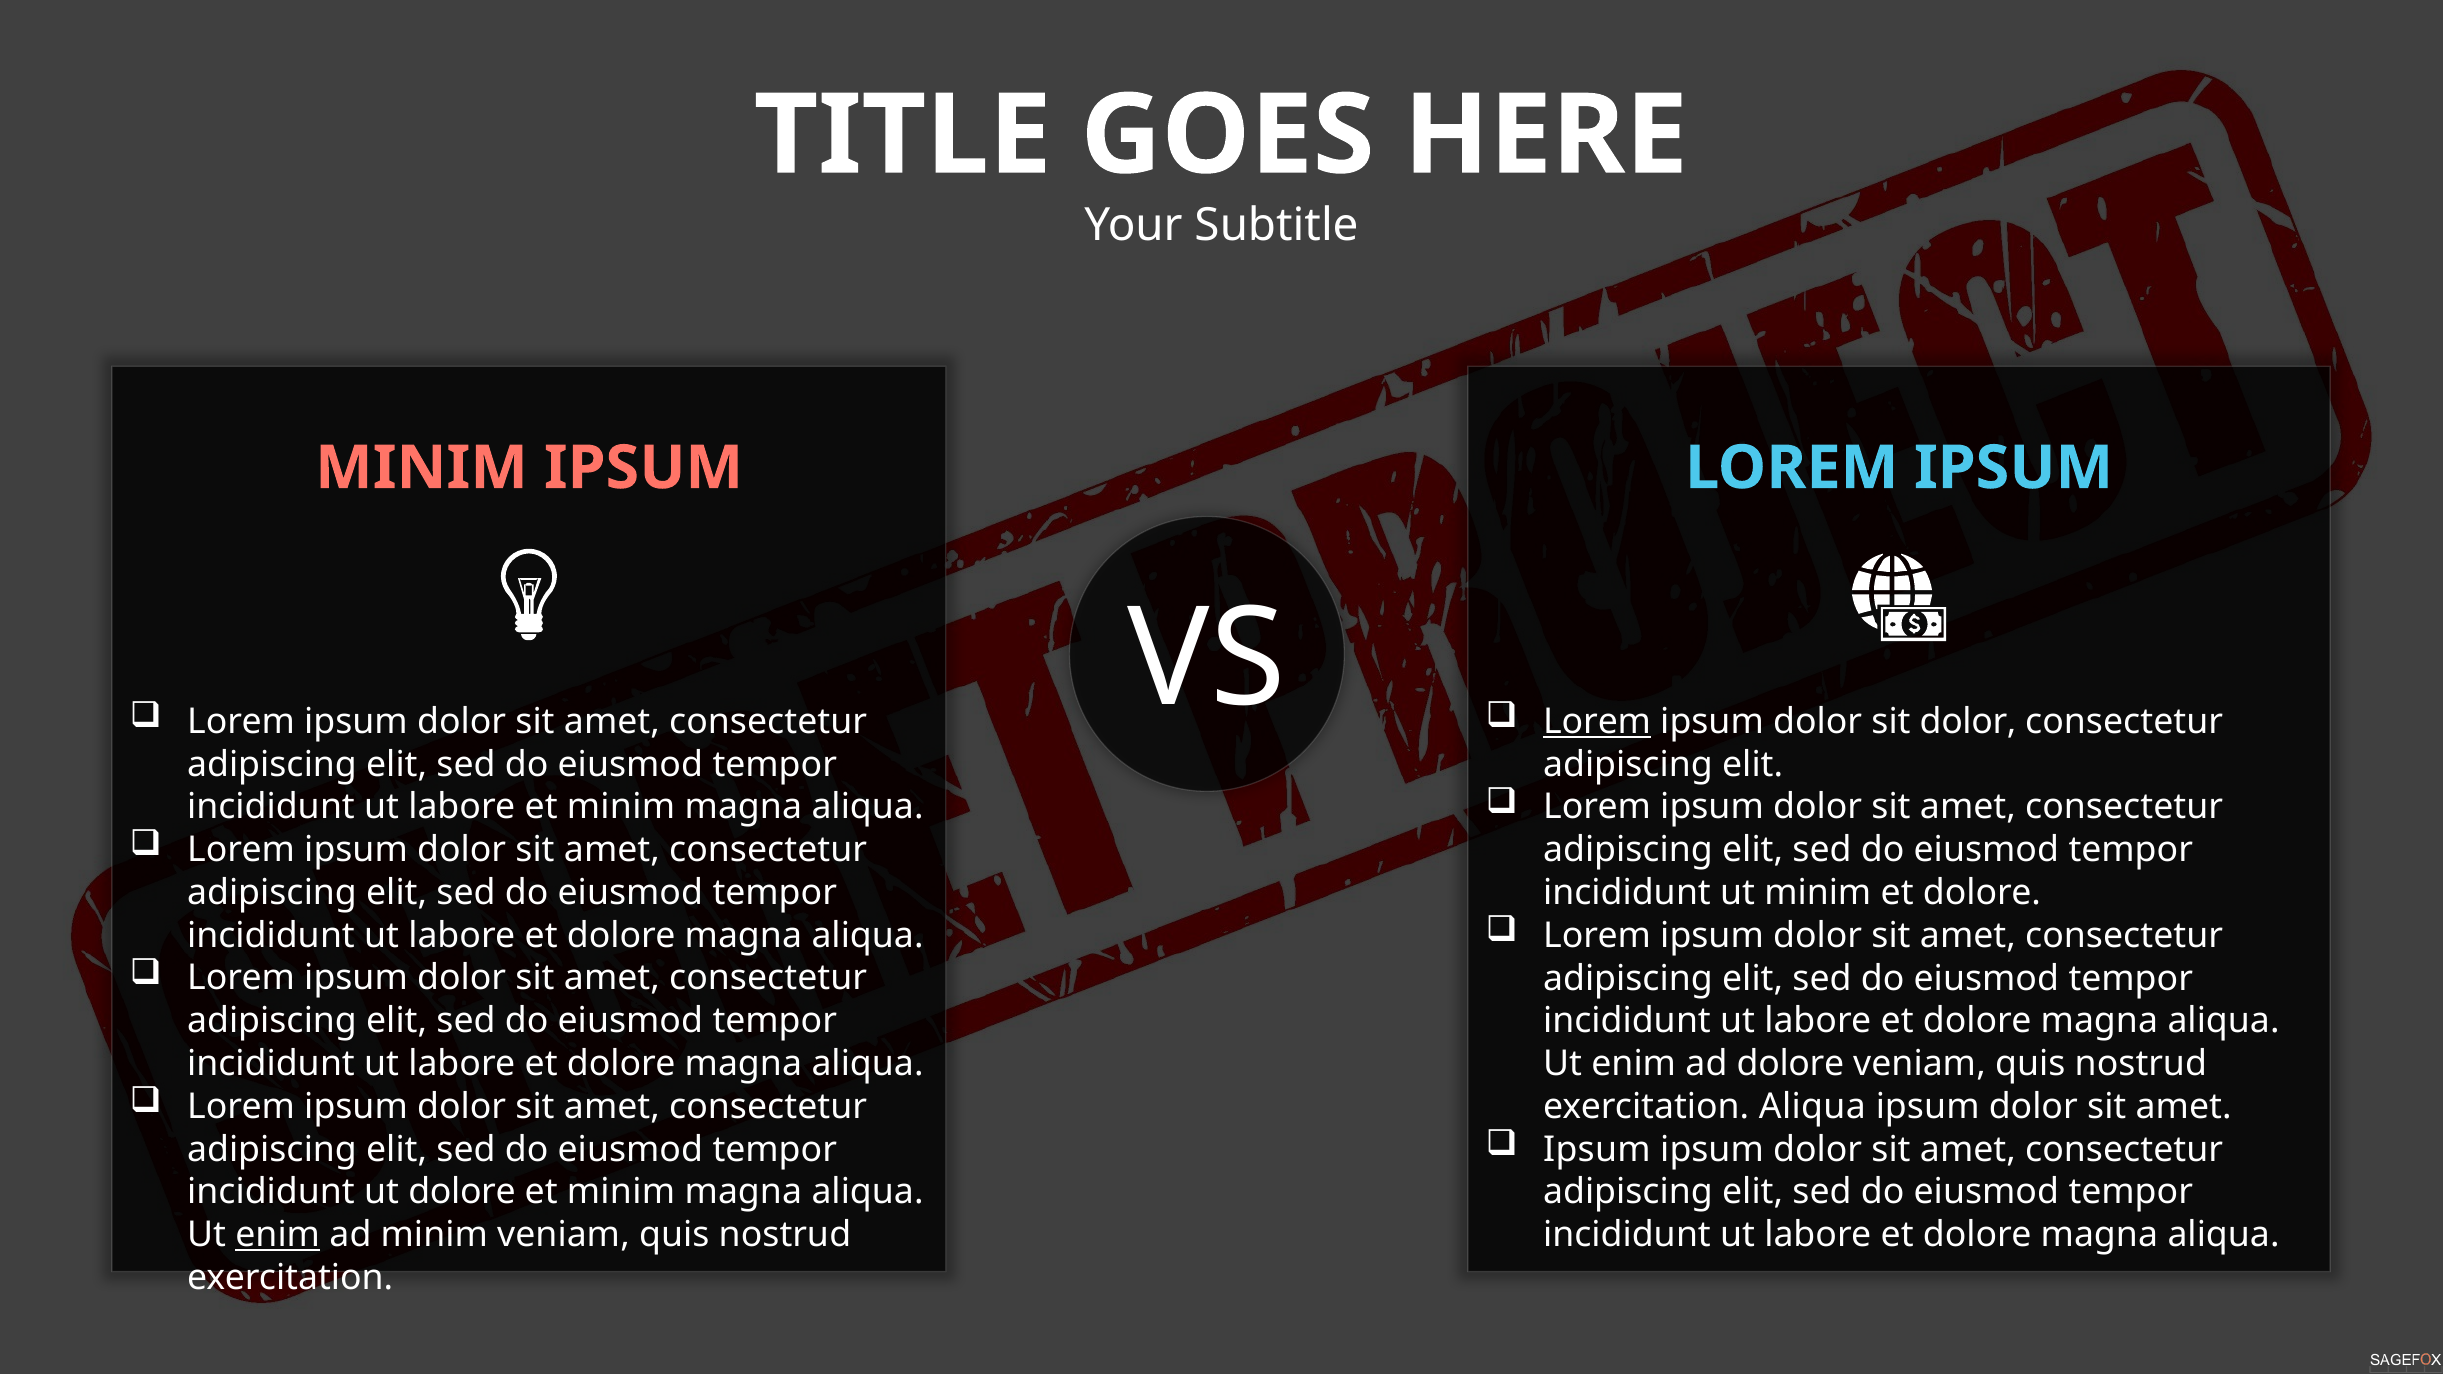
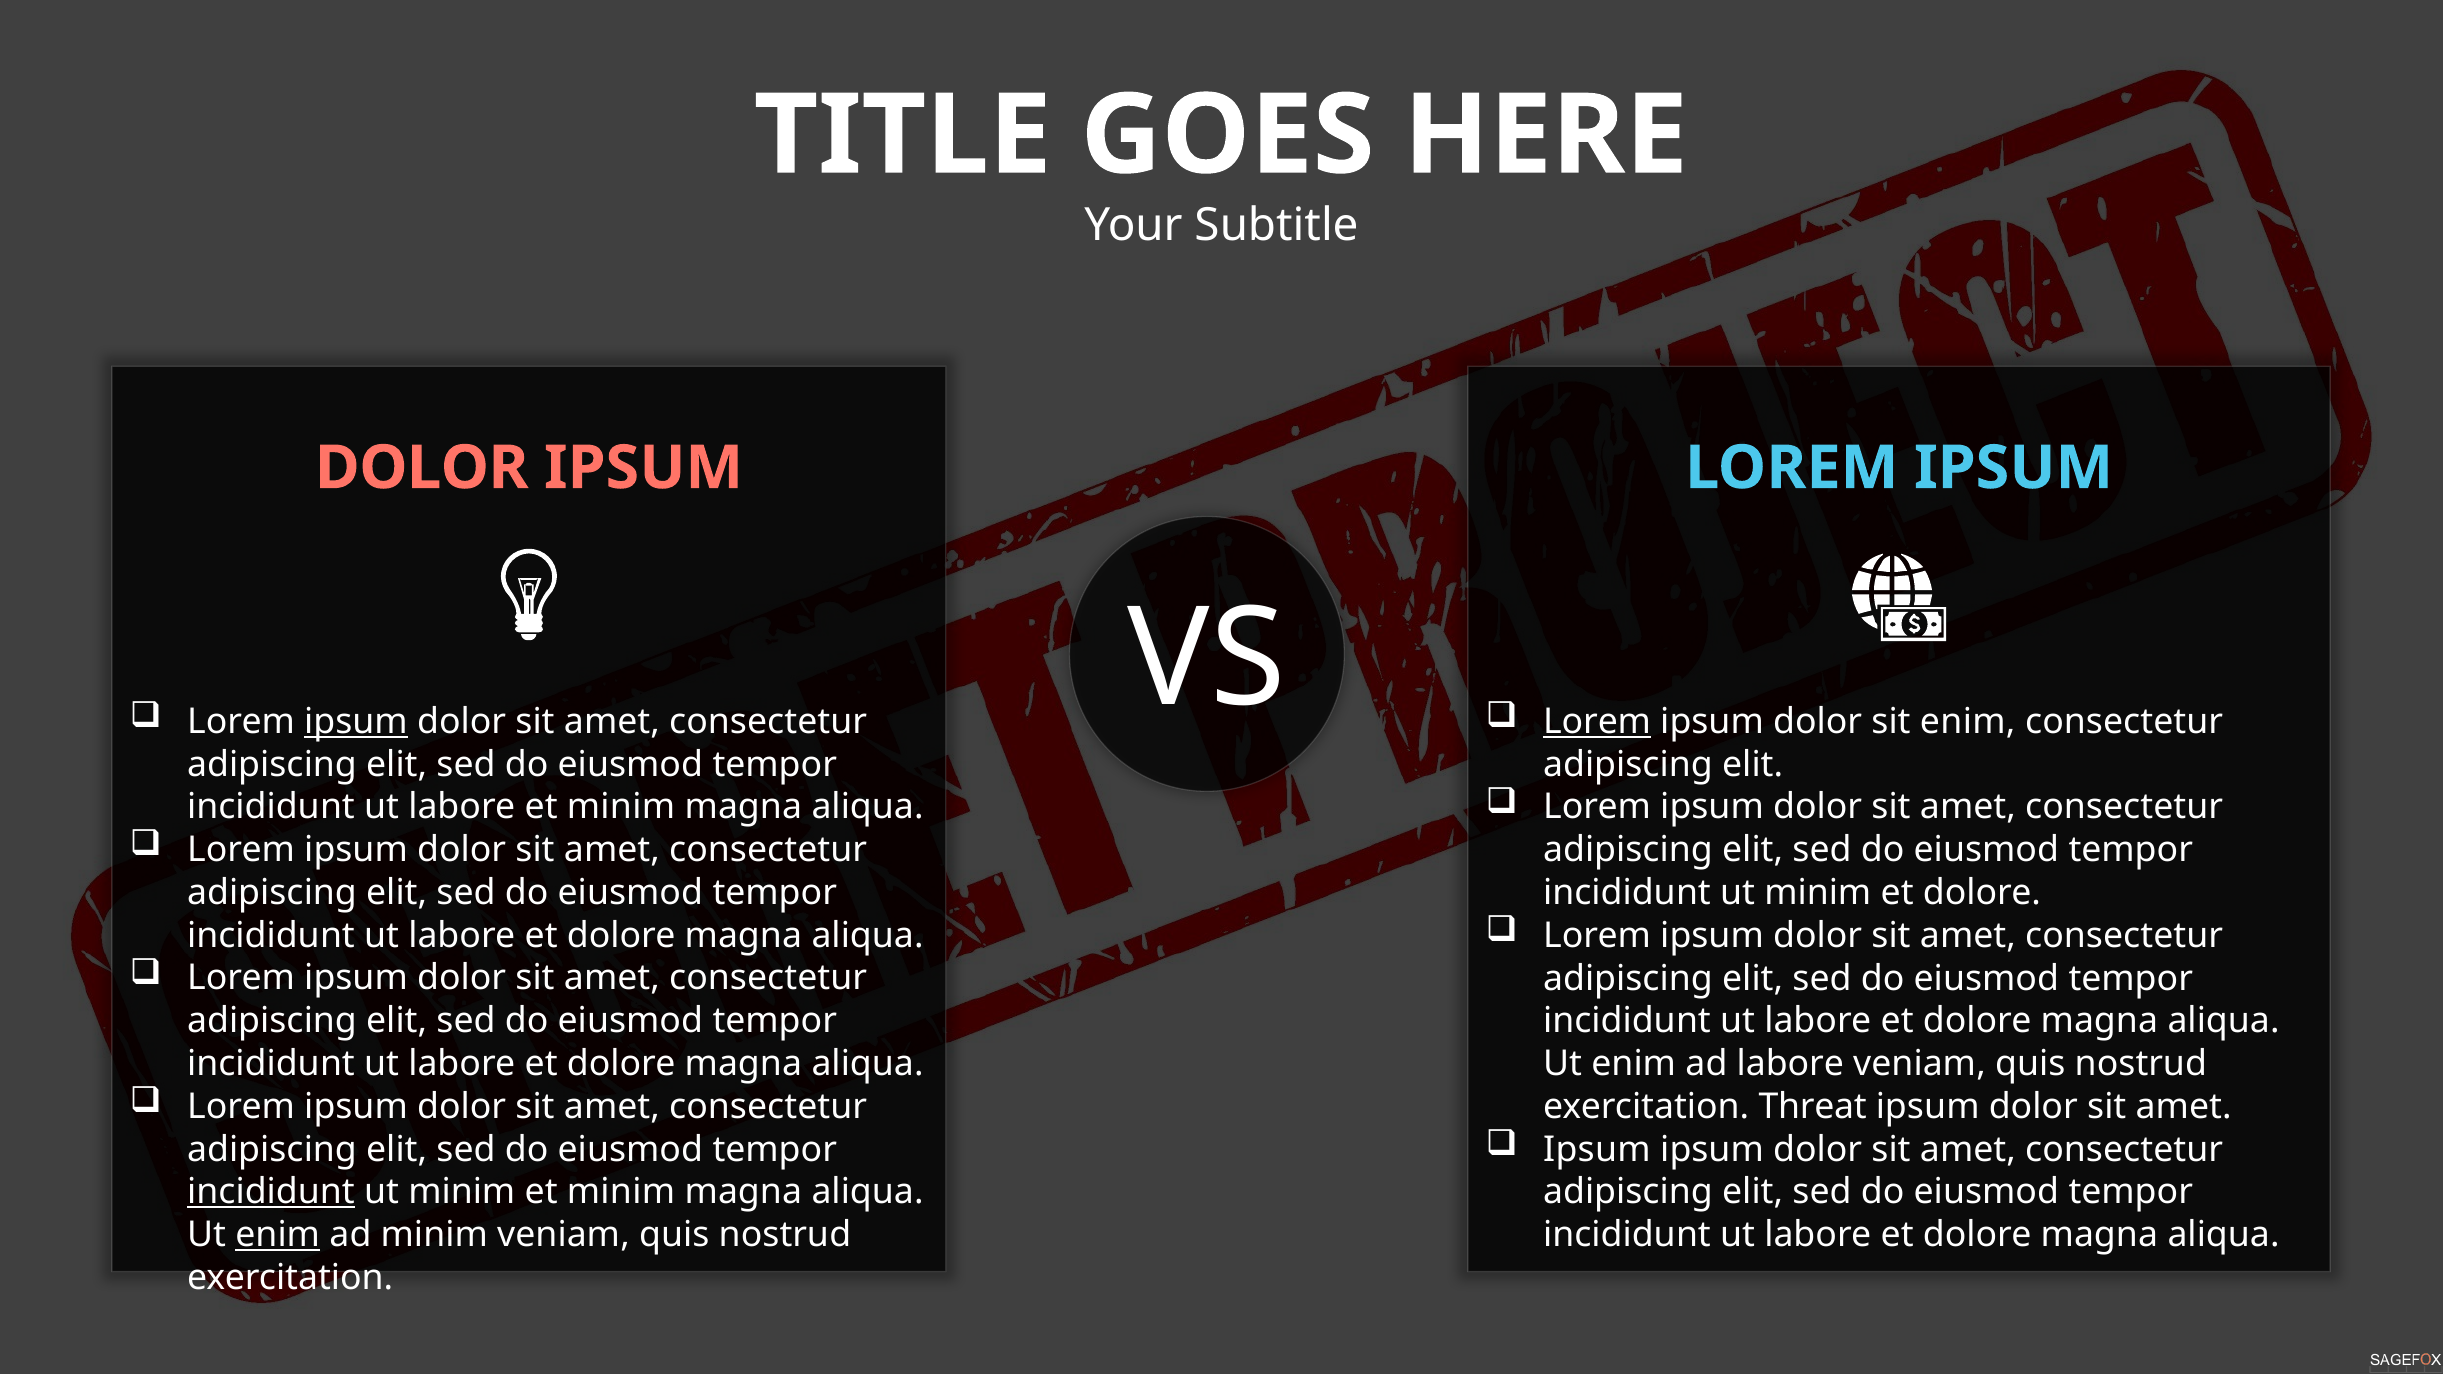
MINIM: MINIM -> DOLOR (422, 468)
ipsum underline: none -> present (356, 722)
sit dolor: dolor -> enim (1968, 722)
ad dolore: dolore -> labore (1790, 1064)
exercitation Aliqua: Aliqua -> Threat (1813, 1107)
incididunt underline: none -> present (271, 1192)
dolore: dolore -> minim (462, 1192)
